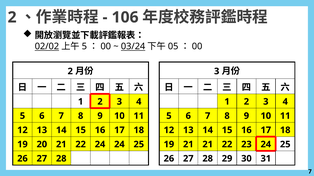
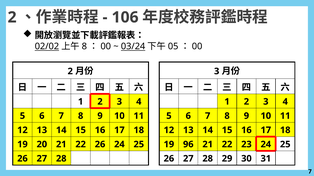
5: 5 -> 8 (84, 46)
22 24: 24 -> 26 (100, 145)
19 21: 21 -> 96 (188, 145)
